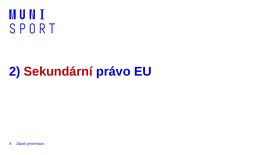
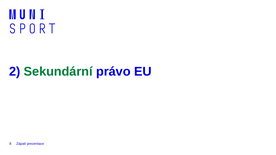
Sekundární colour: red -> green (58, 72)
